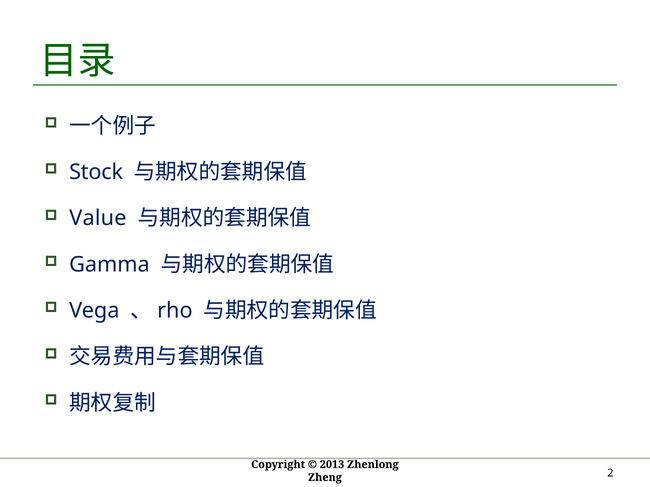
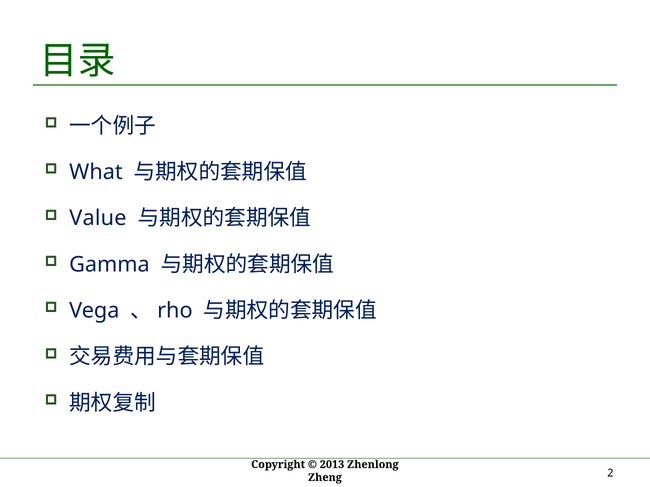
Stock: Stock -> What (96, 172)
